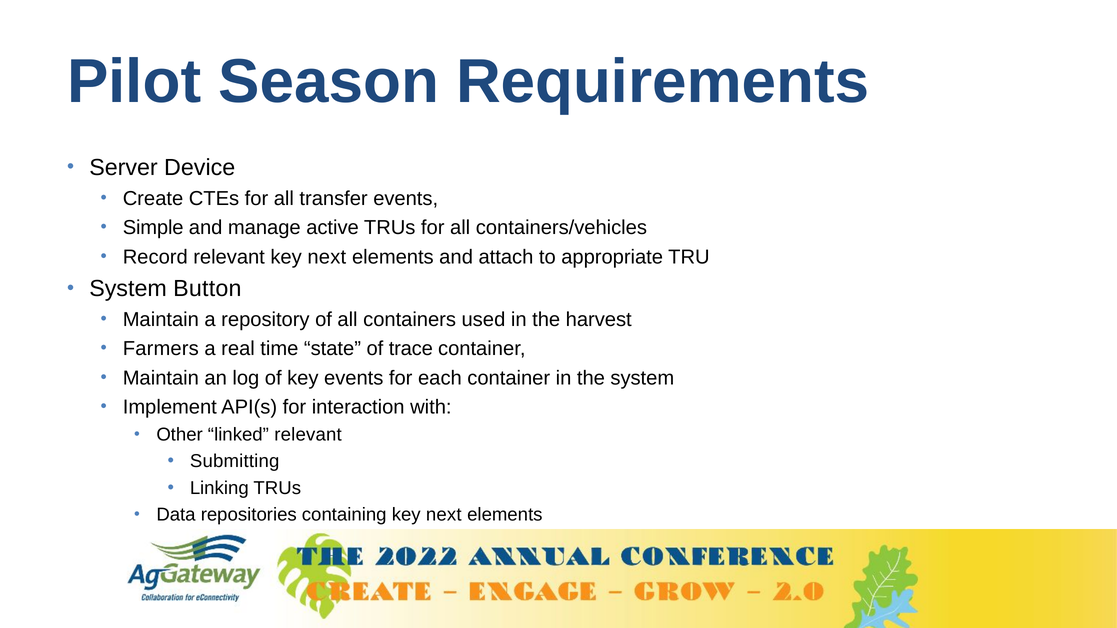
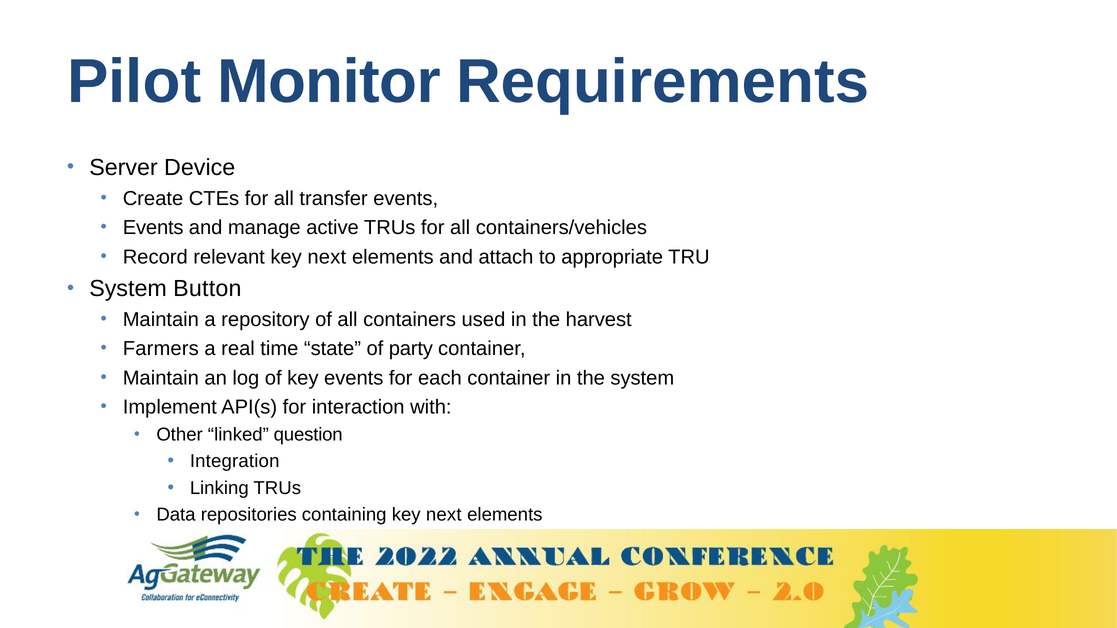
Season: Season -> Monitor (329, 82)
Simple: Simple -> Events (153, 228)
trace: trace -> party (411, 349)
linked relevant: relevant -> question (308, 435)
Submitting: Submitting -> Integration (235, 462)
